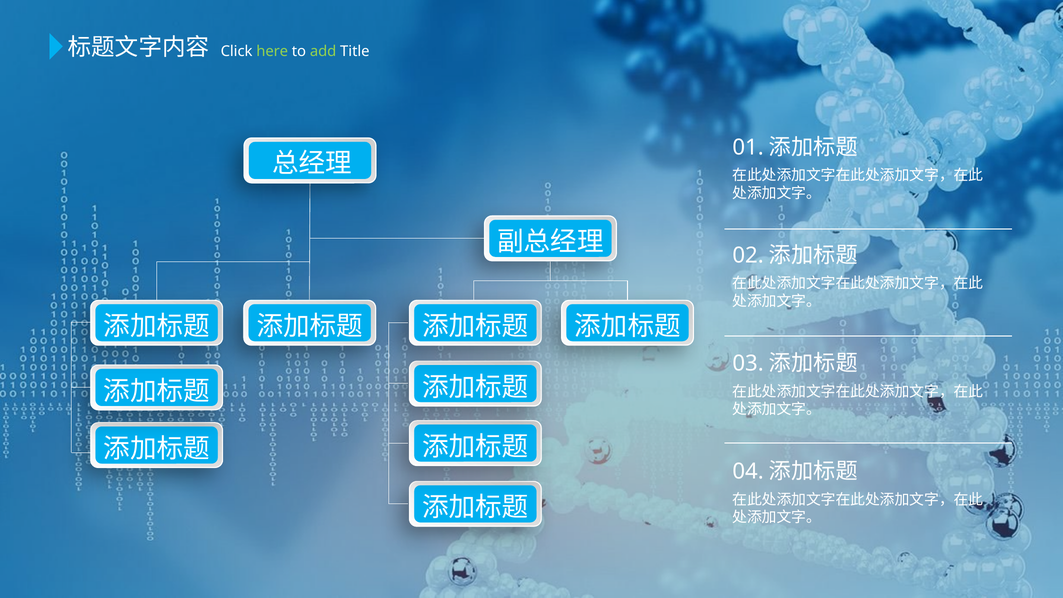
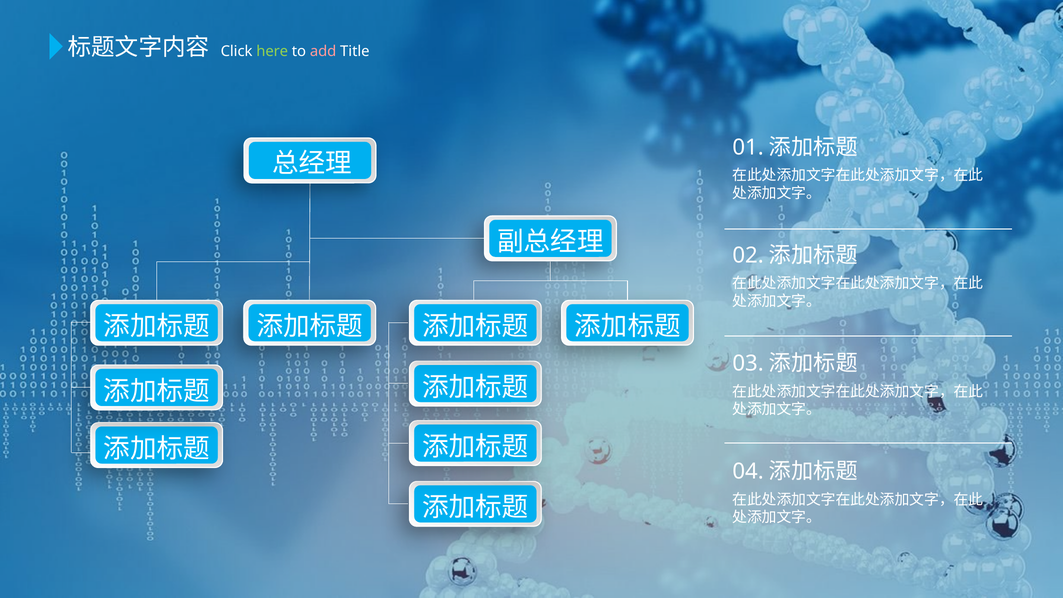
add colour: light green -> pink (323, 51)
